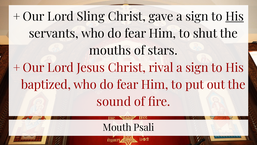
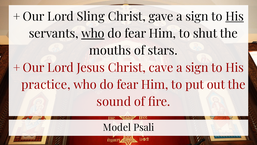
who underline: none -> present (93, 34)
rival: rival -> cave (161, 68)
baptized: baptized -> practice (46, 85)
Mouth: Mouth -> Model (117, 127)
